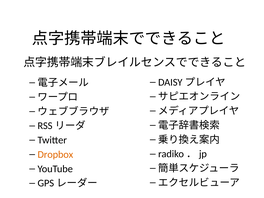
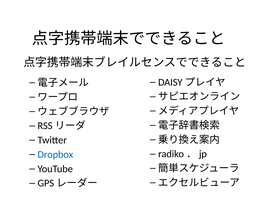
Dropbox colour: orange -> blue (55, 154)
